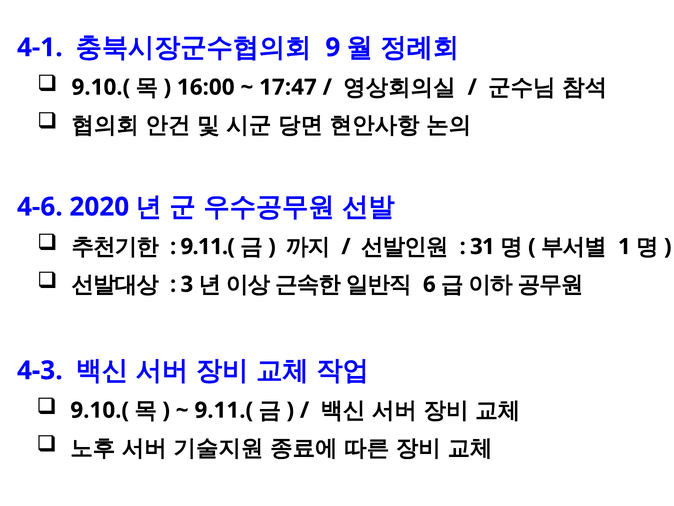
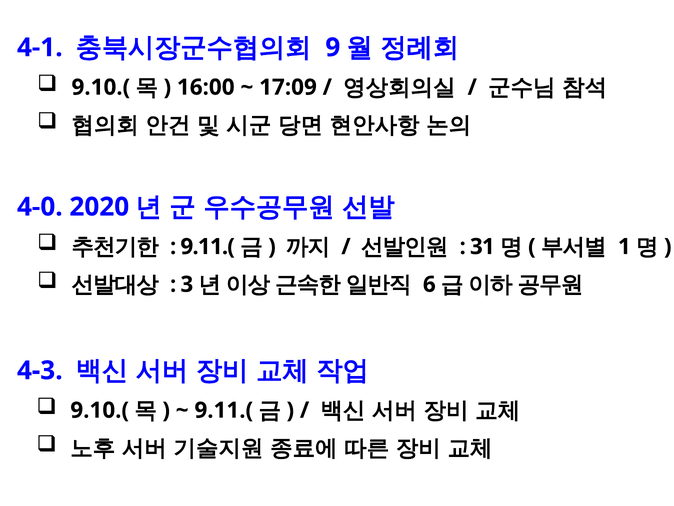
17:47: 17:47 -> 17:09 (288, 87)
4-6: 4-6 -> 4-0 (40, 207)
